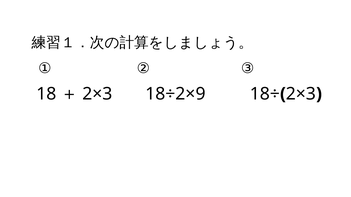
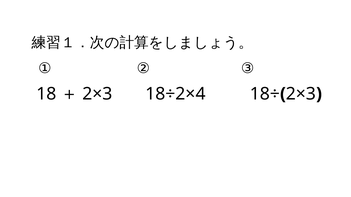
18÷2×9: 18÷2×9 -> 18÷2×4 (175, 94)
